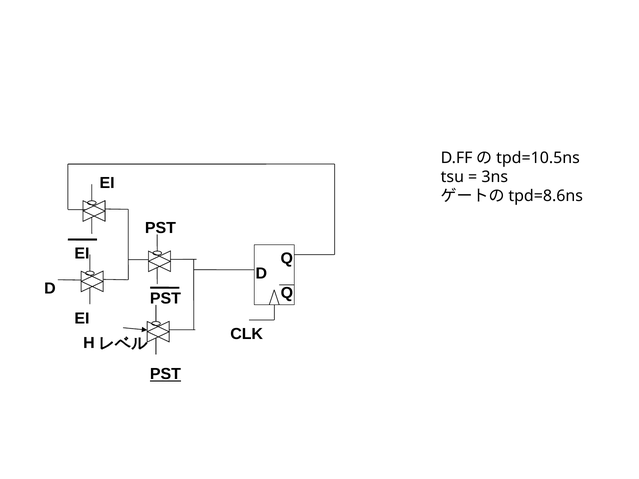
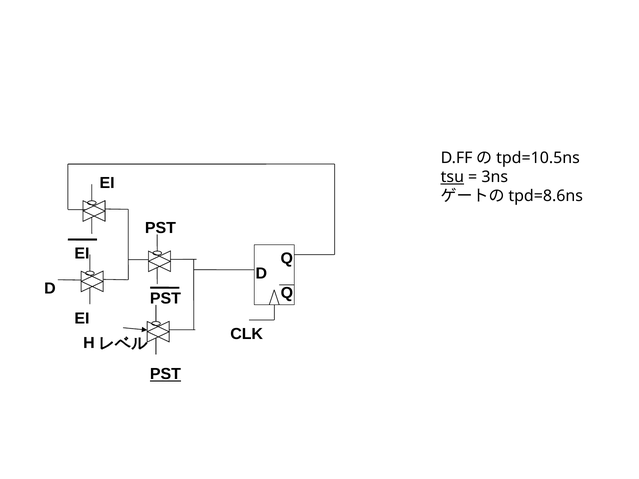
tsu underline: none -> present (452, 177)
